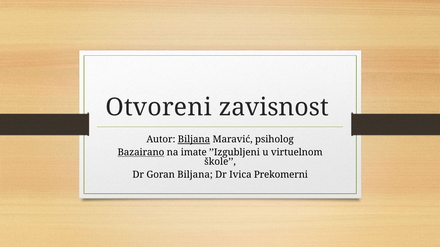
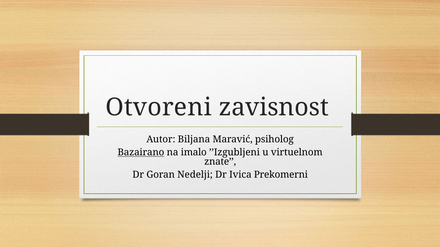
Biljana underline: present -> none (194, 140)
imate: imate -> imalo (194, 153)
škole: škole -> znate (220, 162)
Goran Biljana: Biljana -> Nedelji (195, 175)
